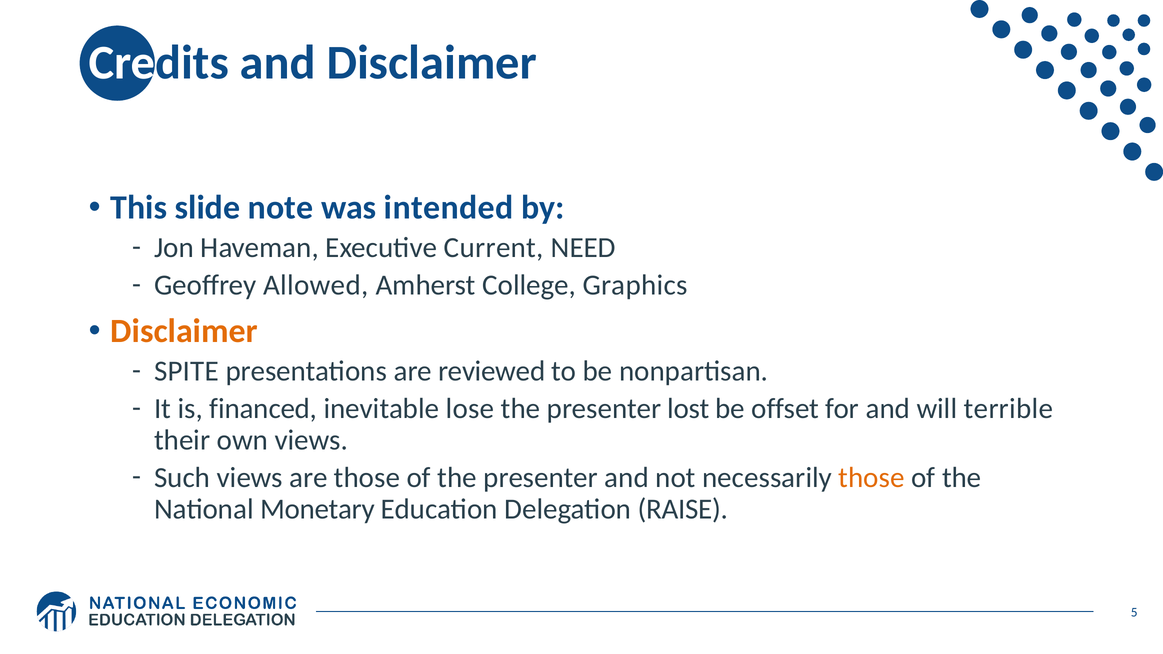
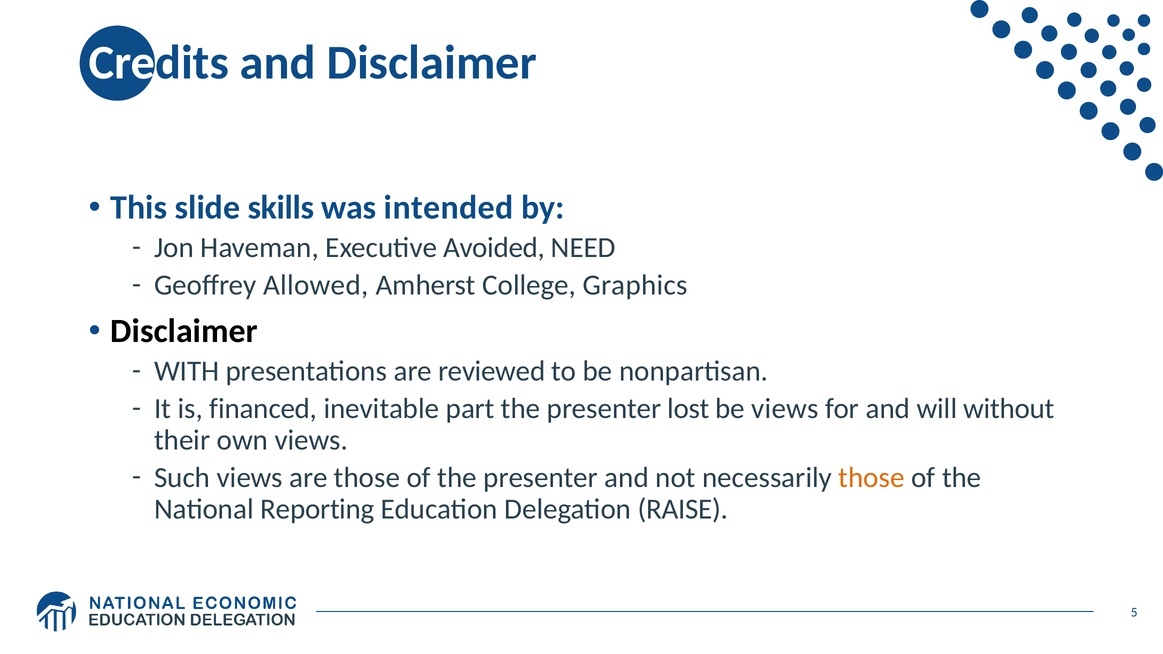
note: note -> skills (281, 208)
Current: Current -> Avoided (494, 248)
Disclaimer colour: orange -> black (184, 331)
SPITE: SPITE -> WITH (187, 371)
lose: lose -> part (470, 409)
be offset: offset -> views (785, 409)
terrible: terrible -> without (1009, 409)
Monetary: Monetary -> Reporting (317, 509)
